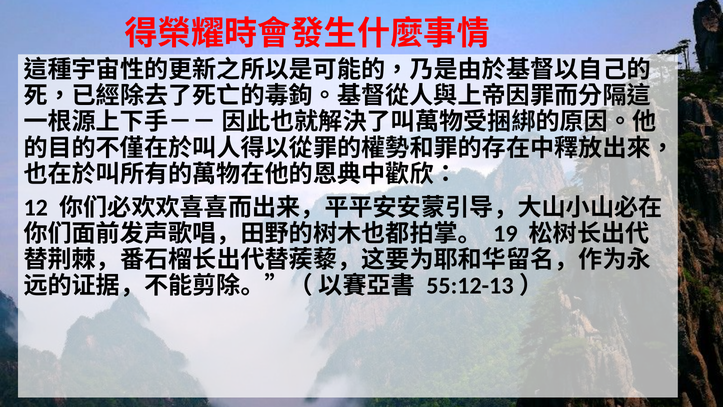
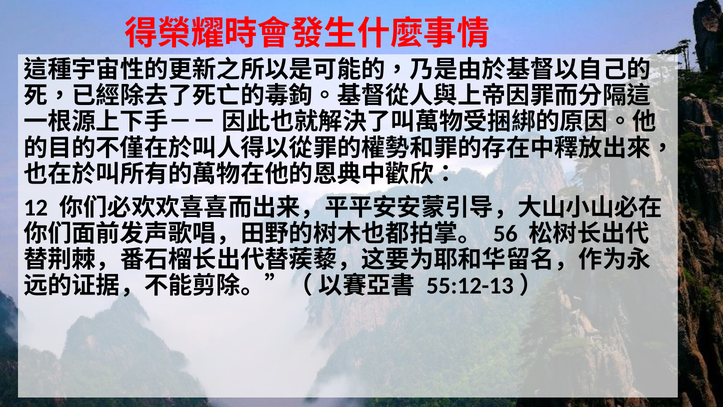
19: 19 -> 56 (505, 234)
